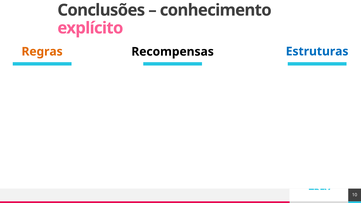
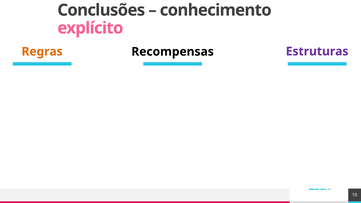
Estruturas colour: blue -> purple (317, 51)
